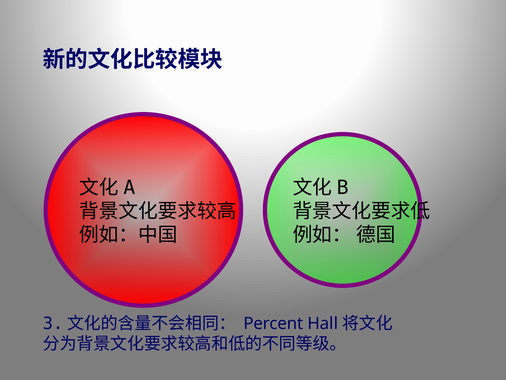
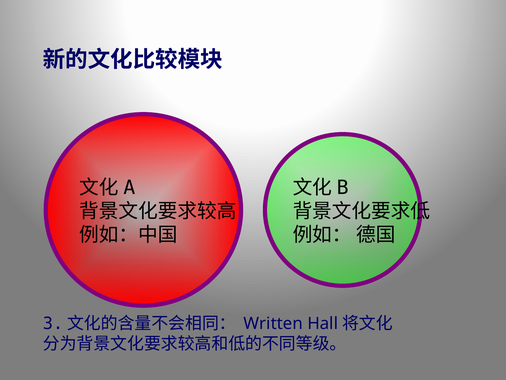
Percent: Percent -> Written (273, 323)
